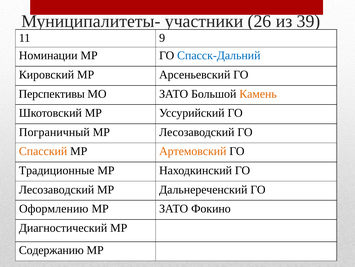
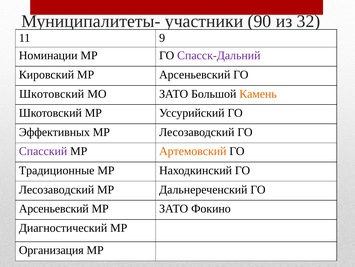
26: 26 -> 90 (260, 21)
39: 39 -> 32 (309, 21)
Спасск-Дальний colour: blue -> purple (219, 55)
Перспективы: Перспективы -> Шкотовский (52, 94)
Пограничный: Пограничный -> Эффективных (54, 132)
Спасский colour: orange -> purple (43, 151)
Оформлению: Оформлению -> Арсеньевский (54, 208)
Содержанию: Содержанию -> Организация (51, 249)
